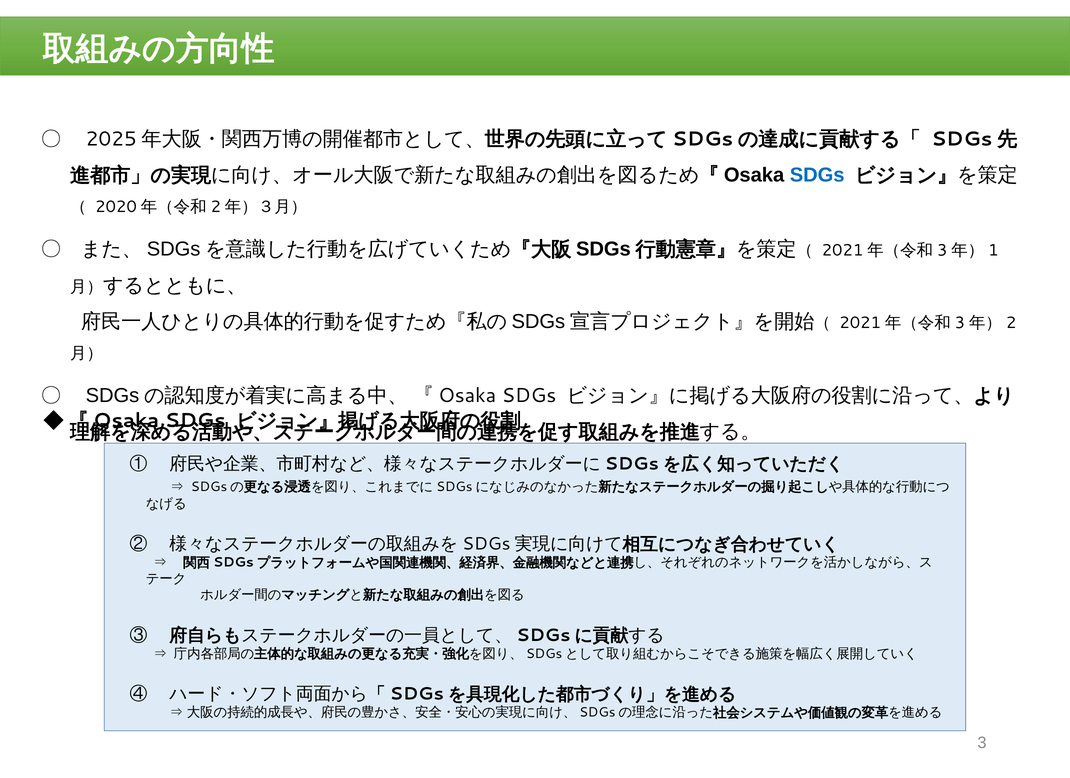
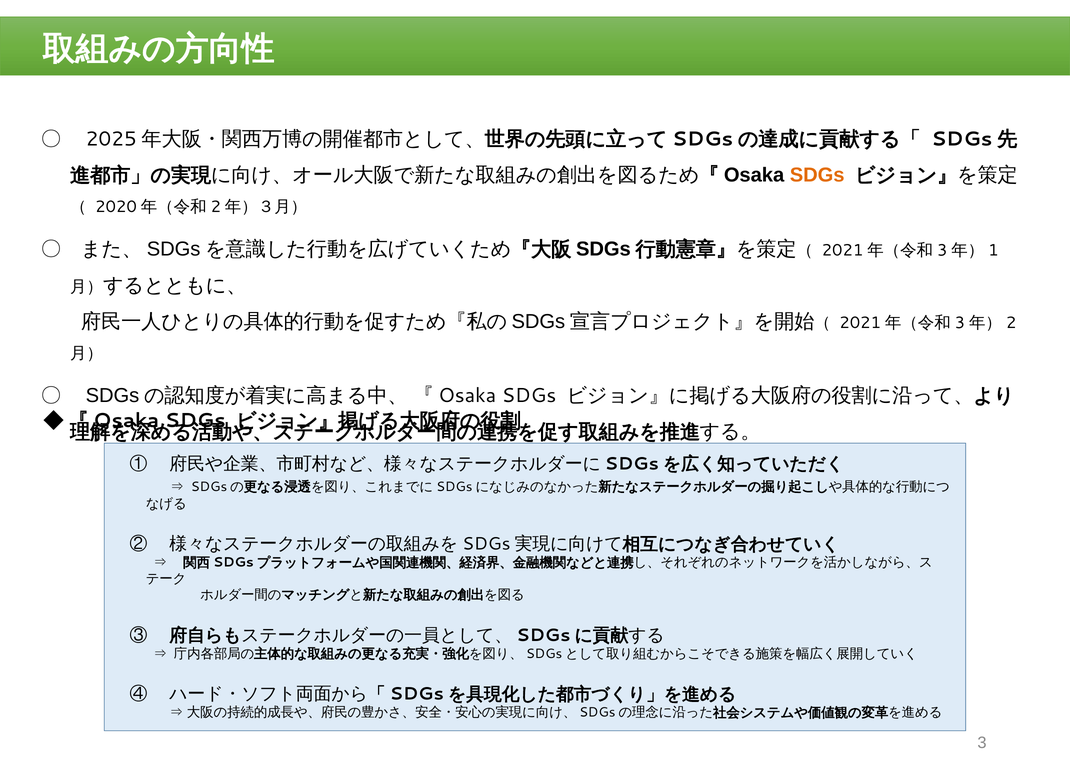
SDGs colour: blue -> orange (817, 175)
